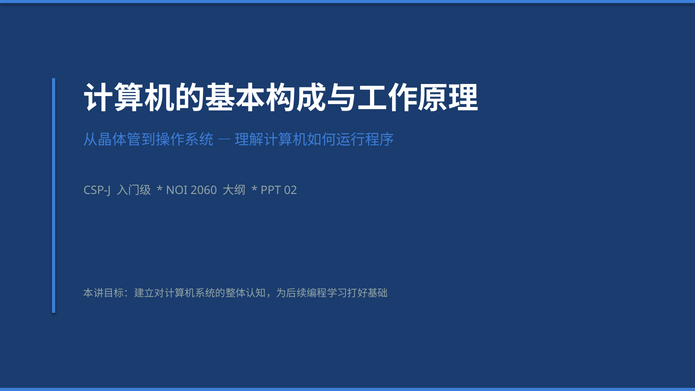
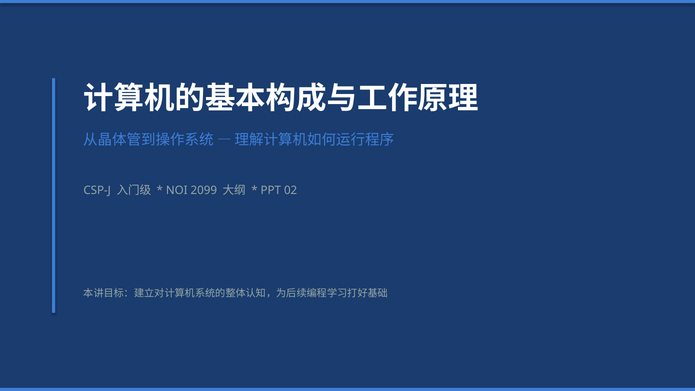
2060: 2060 -> 2099 (204, 190)
